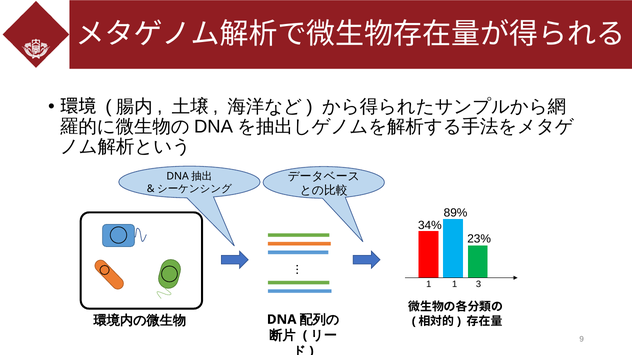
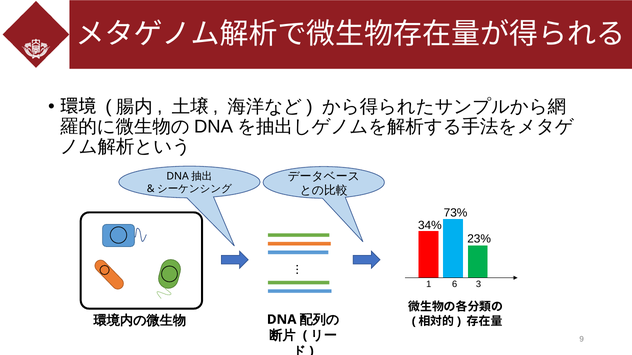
89%: 89% -> 73% (456, 213)
1 1: 1 -> 6 (455, 285)
